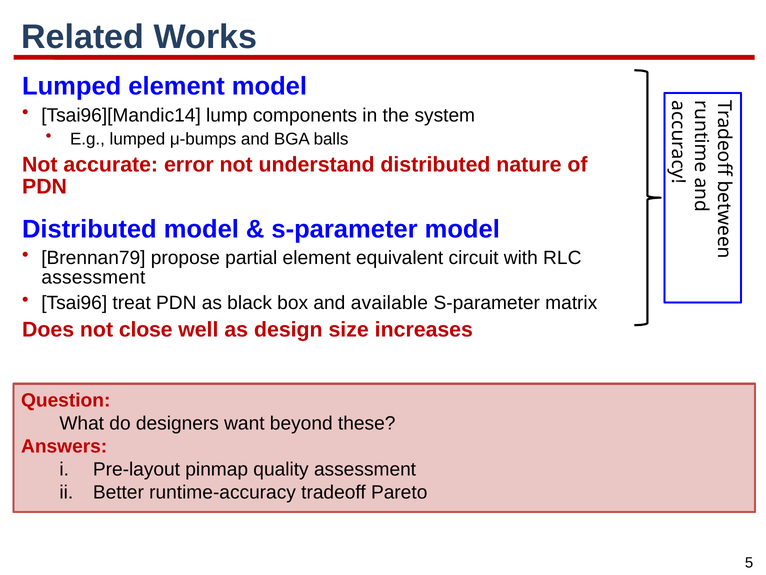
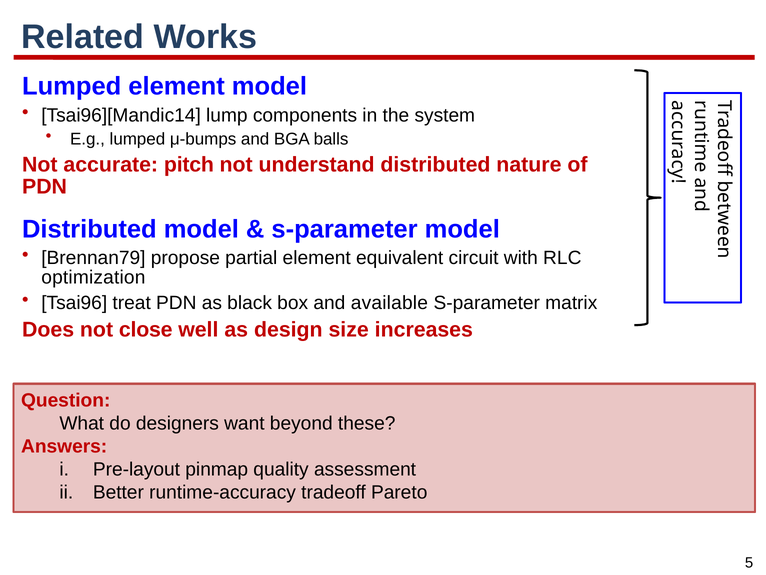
error: error -> pitch (189, 165)
assessment: assessment -> optimization (93, 277)
